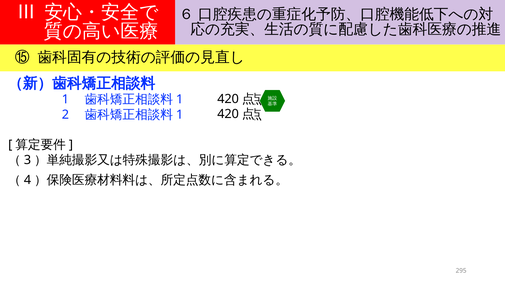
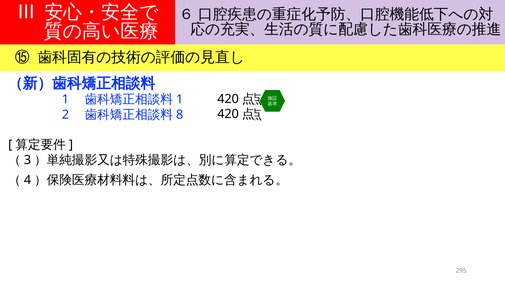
1: 1 -> 8 (180, 115)
